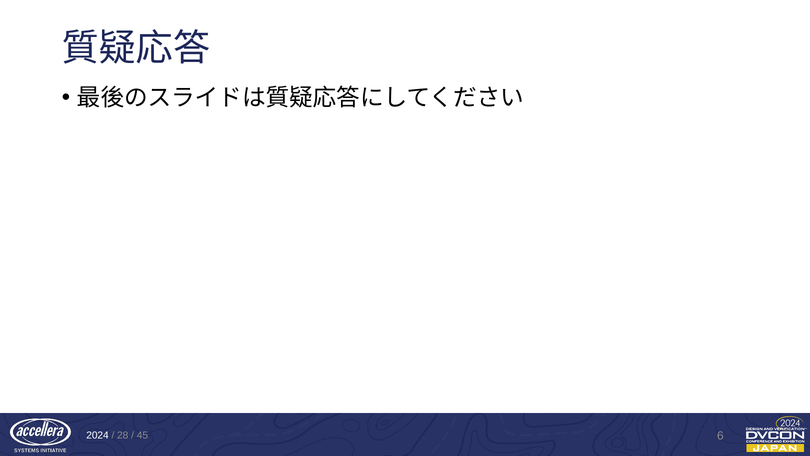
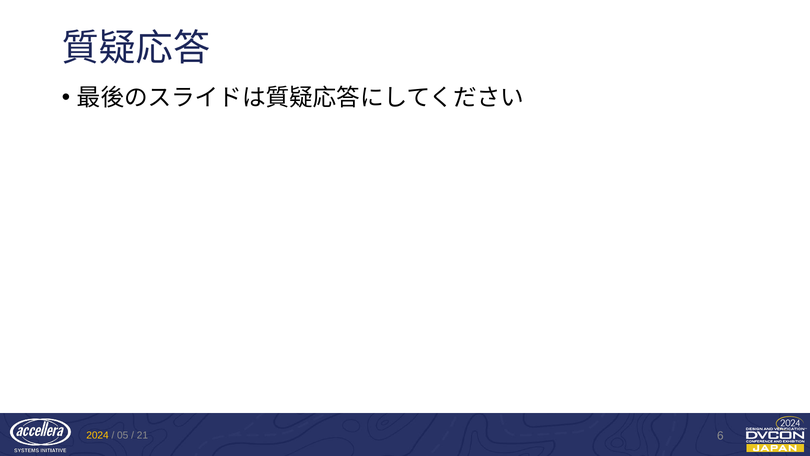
2024 colour: white -> yellow (98, 435)
28: 28 -> 05 (123, 435)
45: 45 -> 21 (142, 435)
